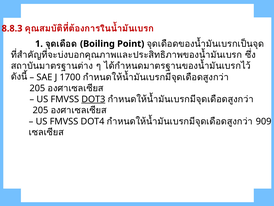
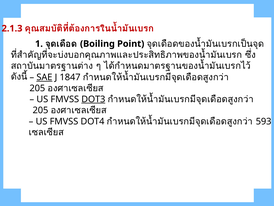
8.8.3: 8.8.3 -> 2.1.3 (12, 28)
SAE underline: none -> present (44, 77)
1700: 1700 -> 1847 (70, 77)
909: 909 -> 593 (264, 121)
